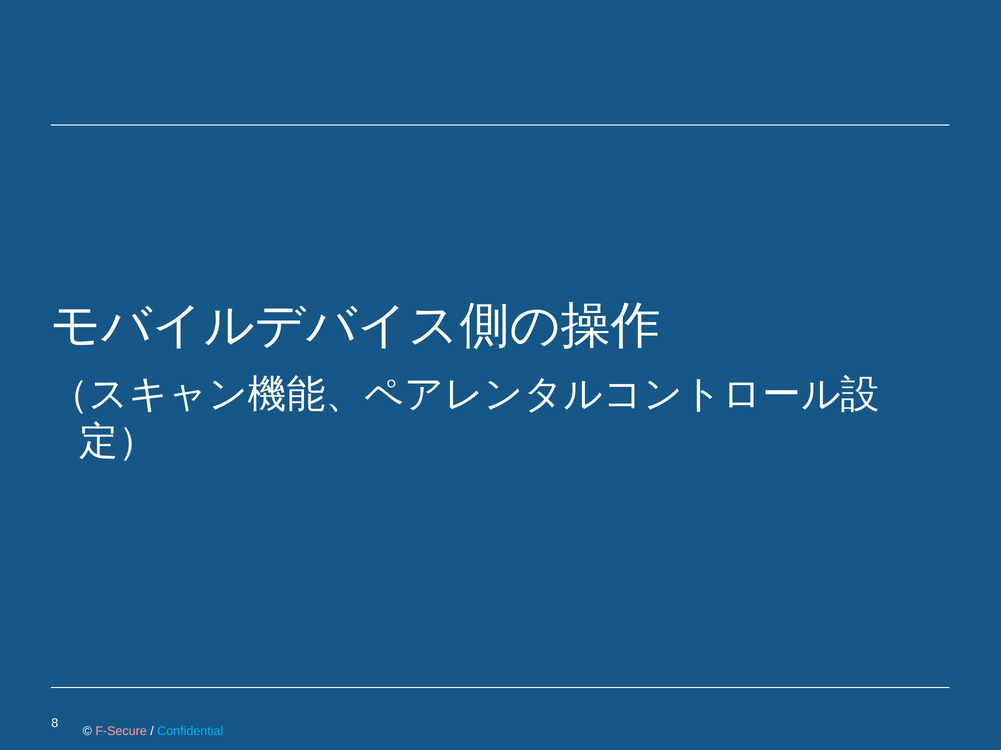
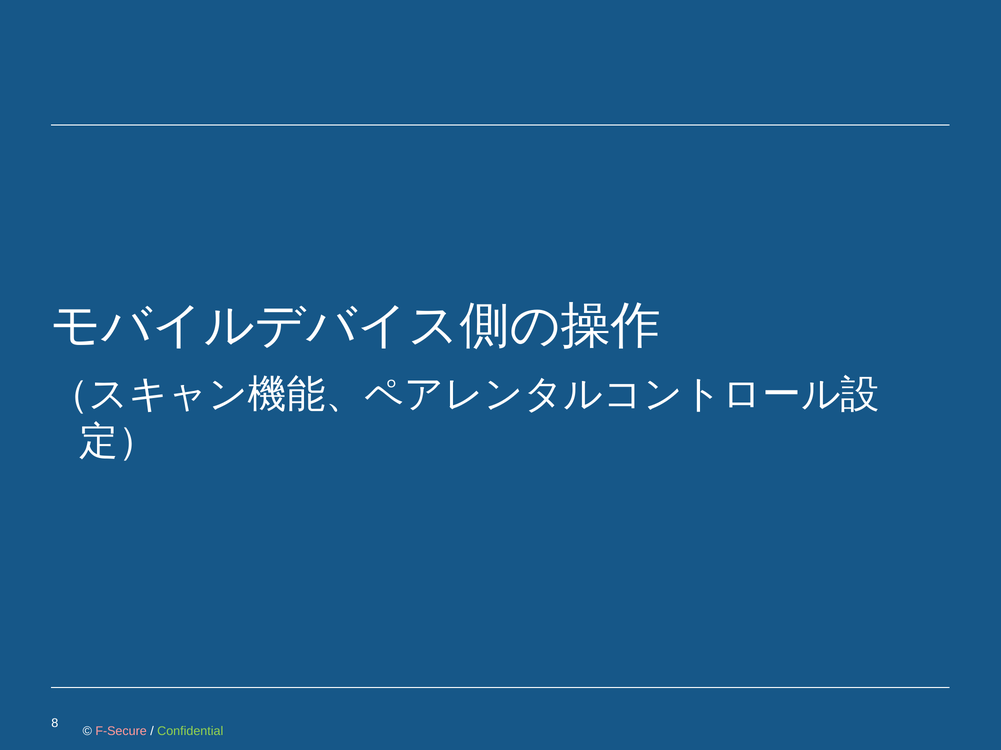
Confidential colour: light blue -> light green (190, 732)
